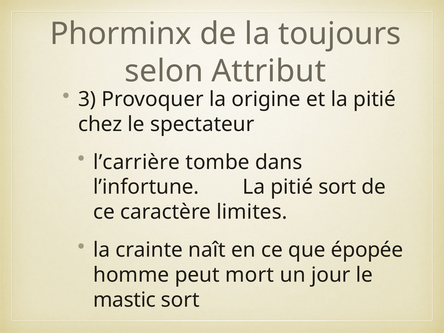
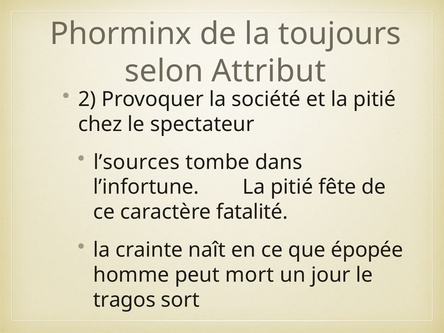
3: 3 -> 2 (87, 99)
origine: origine -> société (266, 99)
l’carrière: l’carrière -> l’sources (137, 162)
pitié sort: sort -> fête (337, 187)
limites: limites -> fatalité (252, 212)
mastic: mastic -> tragos (124, 300)
